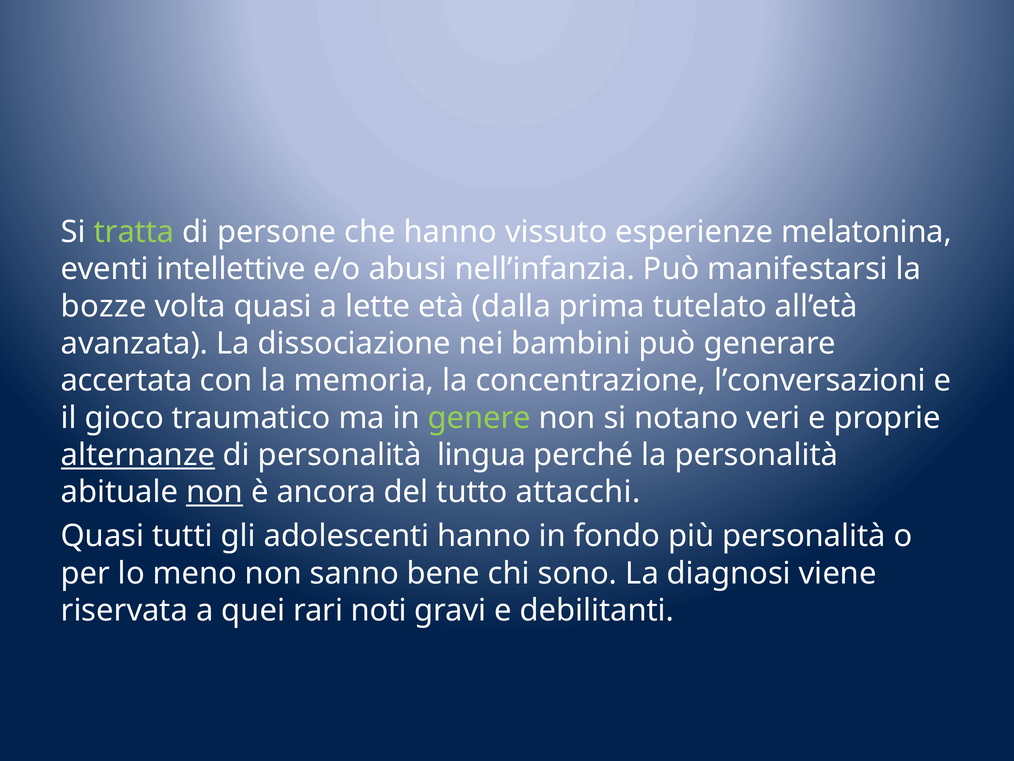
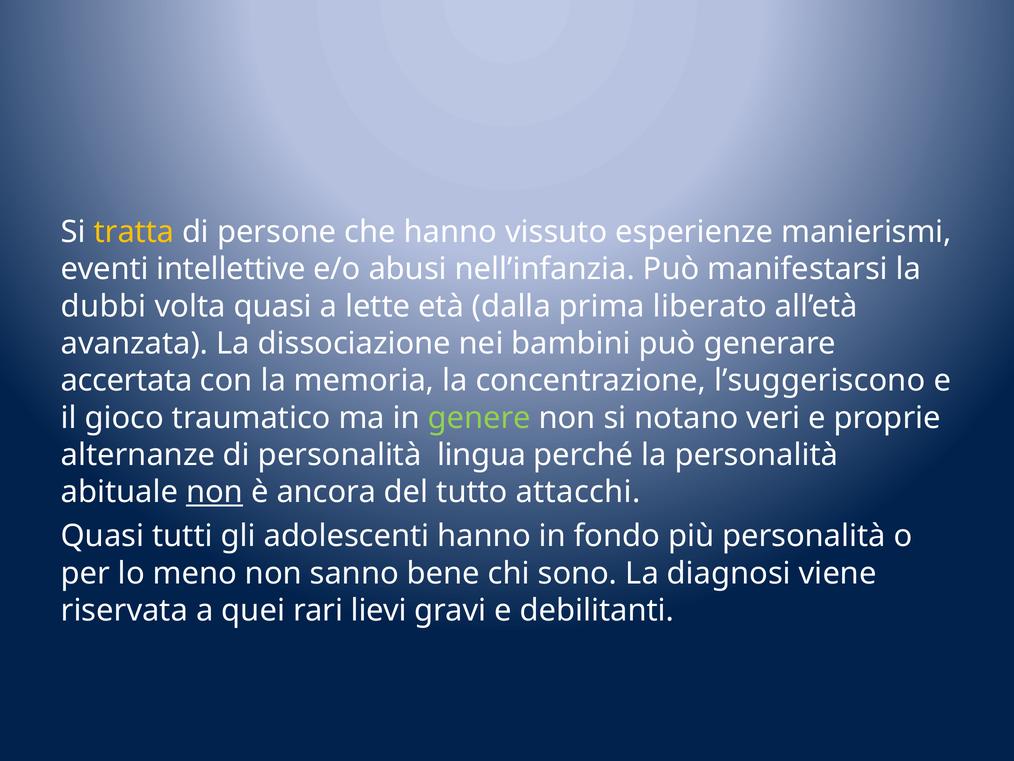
tratta colour: light green -> yellow (134, 232)
melatonina: melatonina -> manierismi (866, 232)
bozze: bozze -> dubbi (104, 306)
tutelato: tutelato -> liberato (710, 306)
l’conversazioni: l’conversazioni -> l’suggeriscono (820, 380)
alternanze underline: present -> none (138, 455)
noti: noti -> lievi (379, 610)
